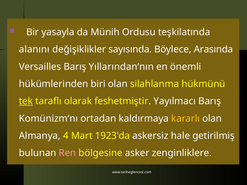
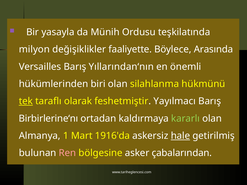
alanını: alanını -> milyon (34, 49)
sayısında: sayısında -> faaliyette (130, 49)
Komünizm‘nı: Komünizm‘nı -> Birbirlerine‘nı (48, 119)
kararlı colour: yellow -> light green (185, 119)
4: 4 -> 1 (66, 136)
1923'da: 1923'da -> 1916'da (112, 136)
hale underline: none -> present (180, 136)
zenginliklere: zenginliklere -> çabalarından (182, 153)
